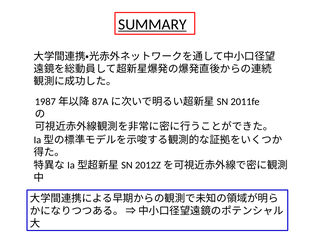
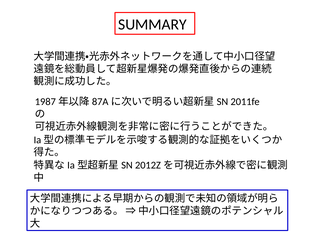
SUMMARY underline: present -> none (152, 24)
